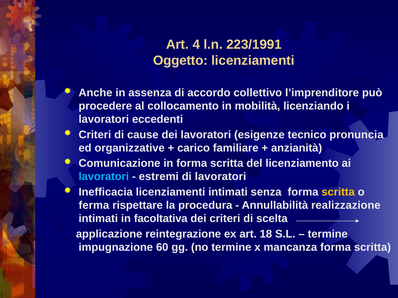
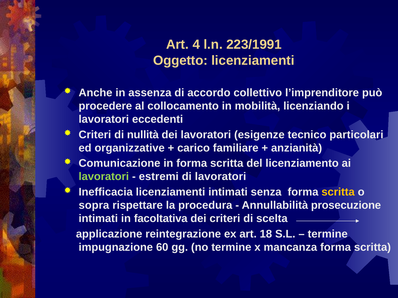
cause: cause -> nullità (143, 135)
pronuncia: pronuncia -> particolari (356, 135)
lavoratori colour: light blue -> light green (104, 177)
ferma: ferma -> sopra (94, 206)
realizzazione: realizzazione -> prosecuzione (346, 206)
